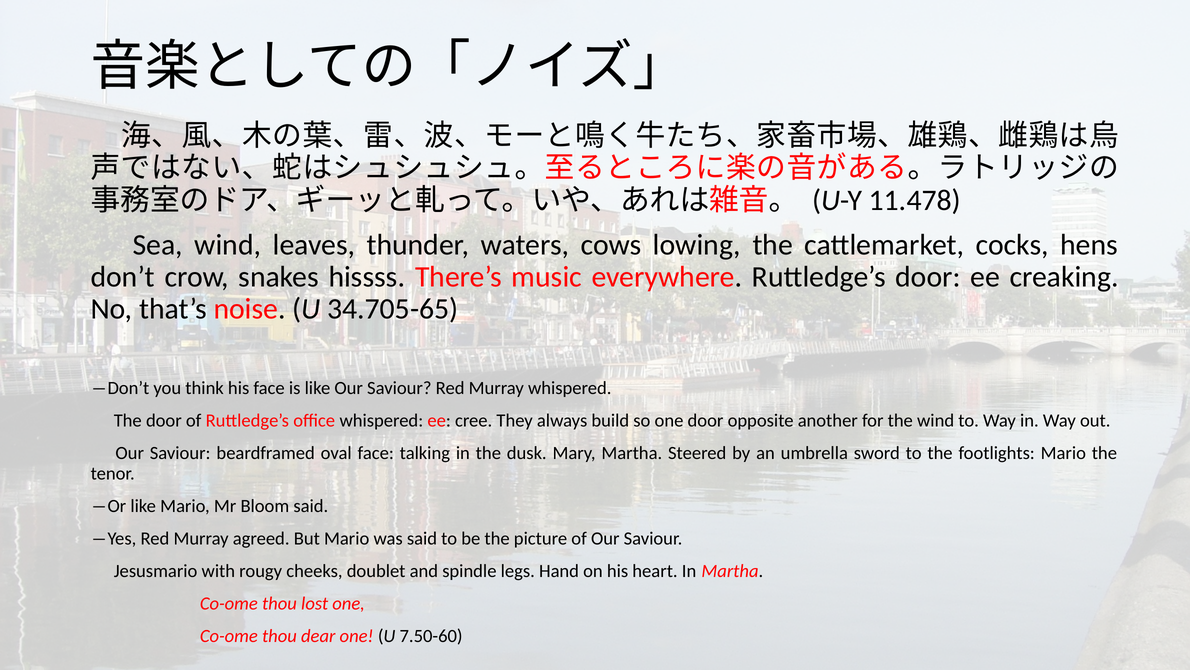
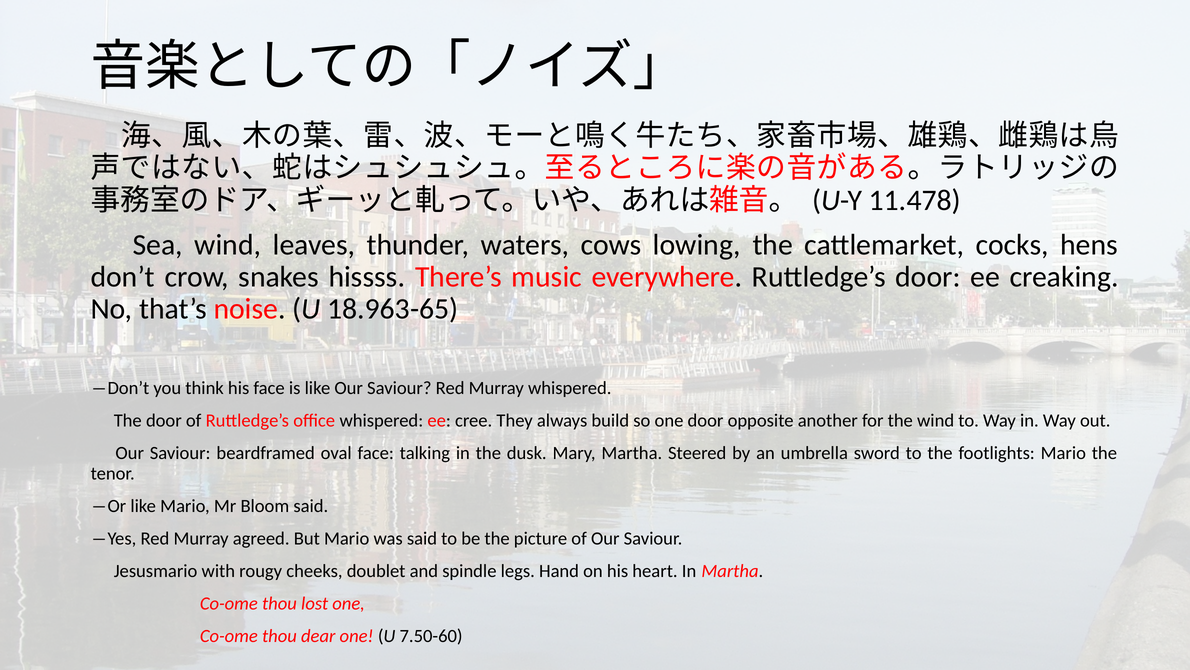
34.705-65: 34.705-65 -> 18.963-65 (393, 309)
